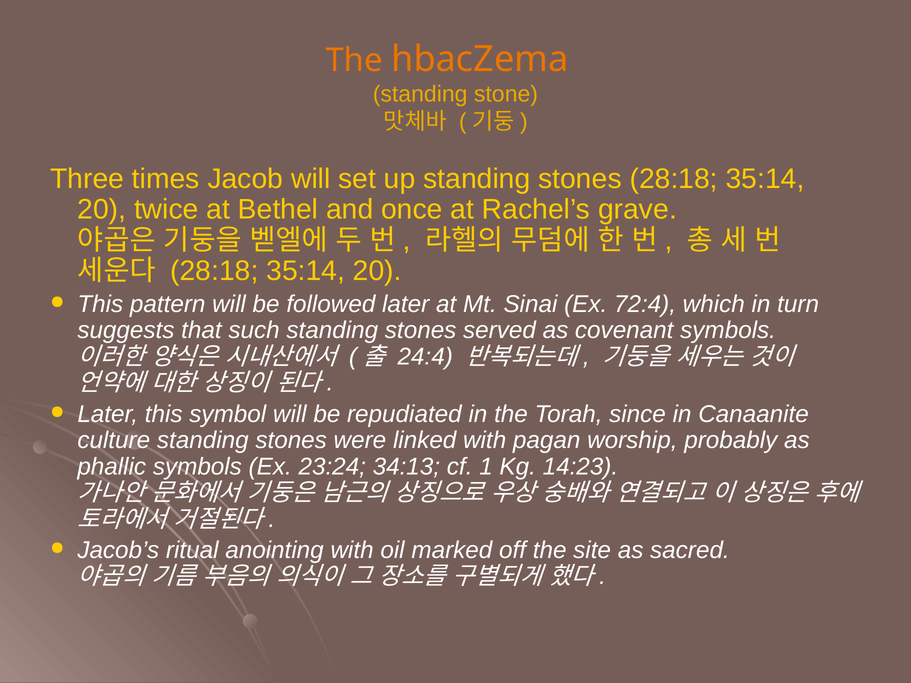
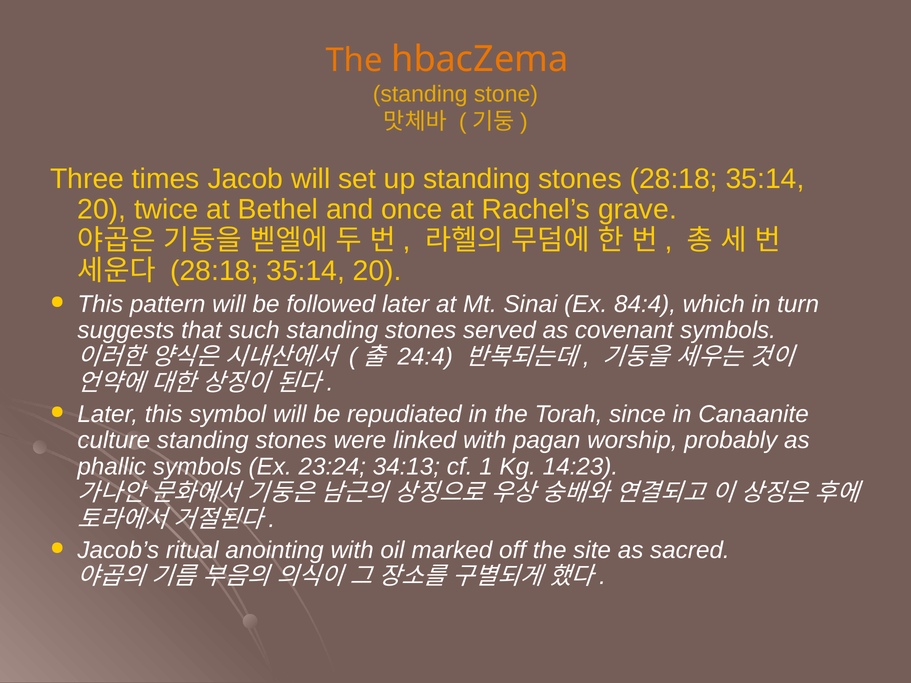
72:4: 72:4 -> 84:4 (645, 304)
